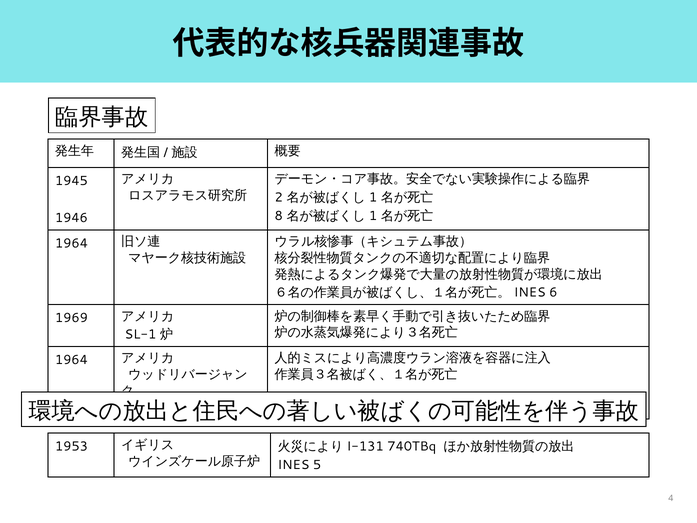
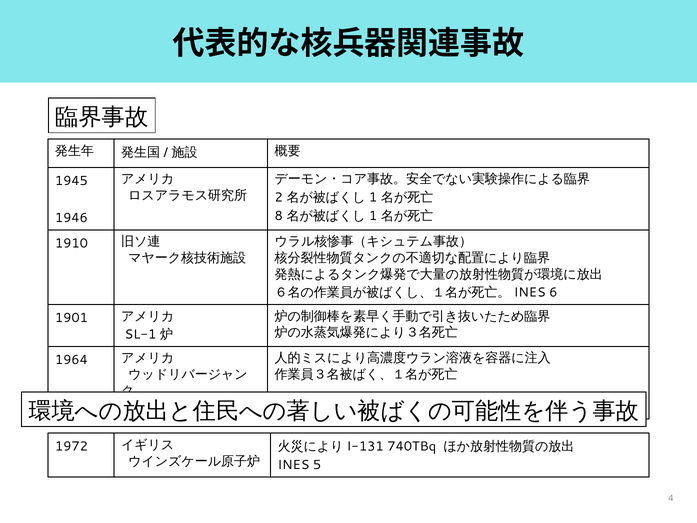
1964: 1964 -> 1910 (71, 243)
1969: 1969 -> 1901 (71, 318)
1953: 1953 -> 1972 (71, 446)
